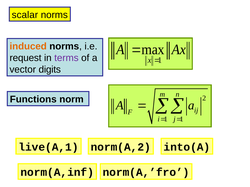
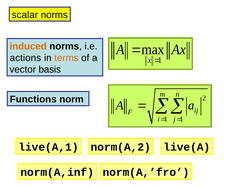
request: request -> actions (25, 58)
terms colour: purple -> orange (66, 58)
digits: digits -> basis (50, 70)
into(A: into(A -> live(A (187, 147)
